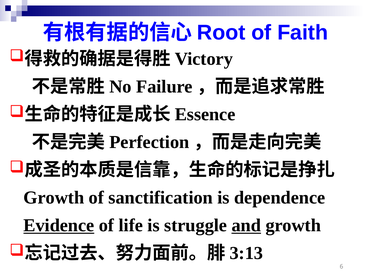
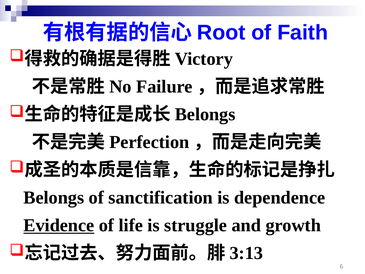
Essence: Essence -> Belongs (205, 114)
Growth: Growth -> Belongs (54, 197)
and underline: present -> none (246, 225)
